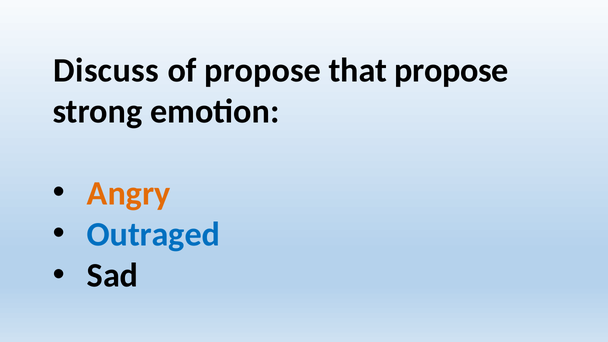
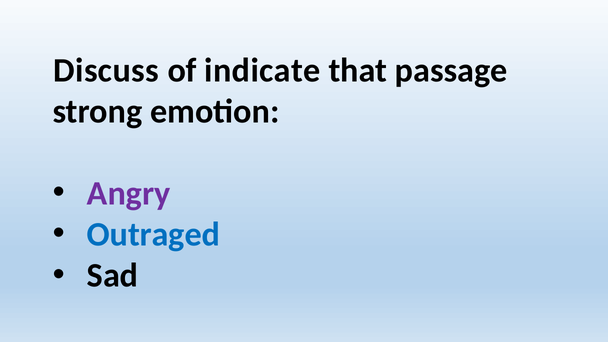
of propose: propose -> indicate (262, 70)
that propose: propose -> passage (451, 70)
Angry colour: orange -> purple (129, 193)
